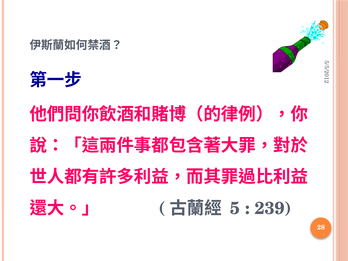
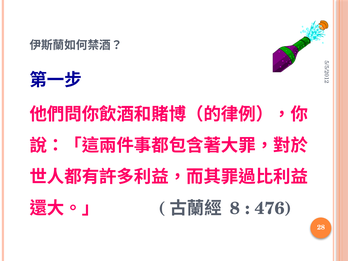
5: 5 -> 8 (235, 208)
239: 239 -> 476 (273, 208)
